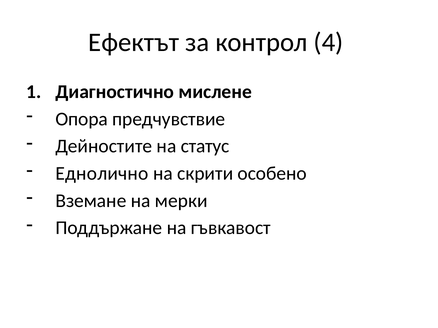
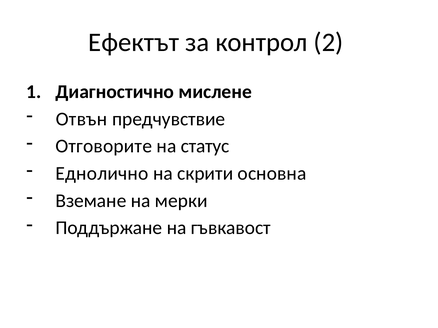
4: 4 -> 2 (329, 42)
Опора: Опора -> Отвън (82, 119)
Дейностите: Дейностите -> Отговорите (104, 146)
особено: особено -> основна (272, 174)
